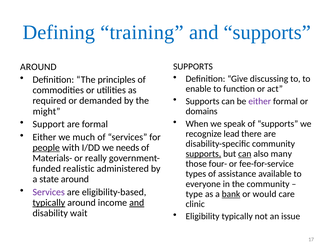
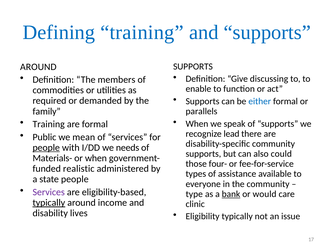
principles: principles -> members (116, 80)
either colour: purple -> blue (260, 101)
might: might -> family (47, 111)
domains: domains -> parallels (202, 111)
Support: Support -> Training (49, 124)
Either: Either -> Public (44, 137)
much: much -> mean (84, 137)
supports underline: present -> none (203, 154)
can underline: present -> none (245, 154)
many: many -> could (281, 154)
or really: really -> when (96, 158)
state around: around -> people (75, 179)
and underline: present -> none (137, 202)
wait: wait -> lives (79, 213)
